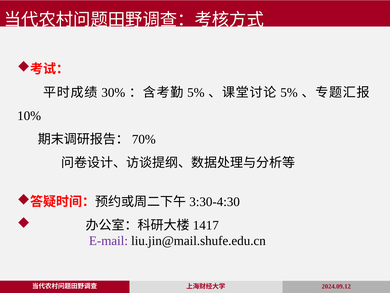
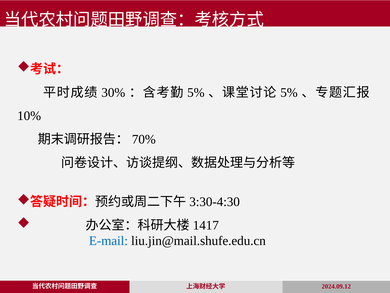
E-mail colour: purple -> blue (108, 241)
